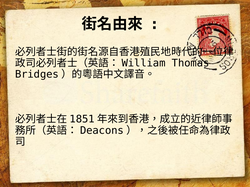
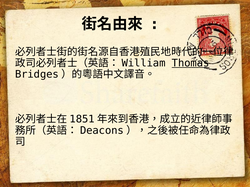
Thomas underline: none -> present (191, 63)
